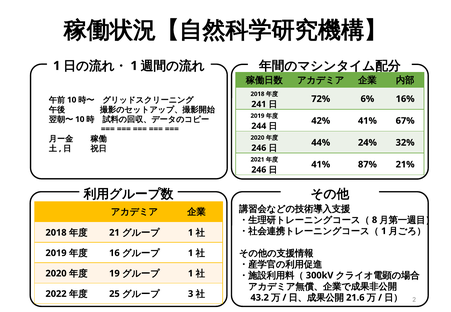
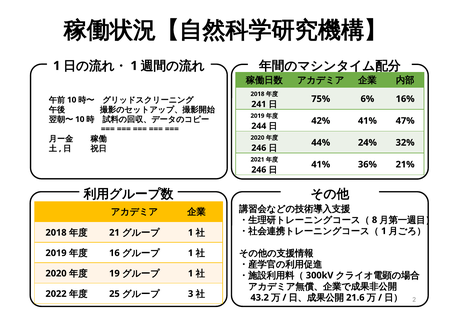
72%: 72% -> 75% (321, 99)
67%: 67% -> 47% (405, 121)
87%: 87% -> 36% (367, 165)
